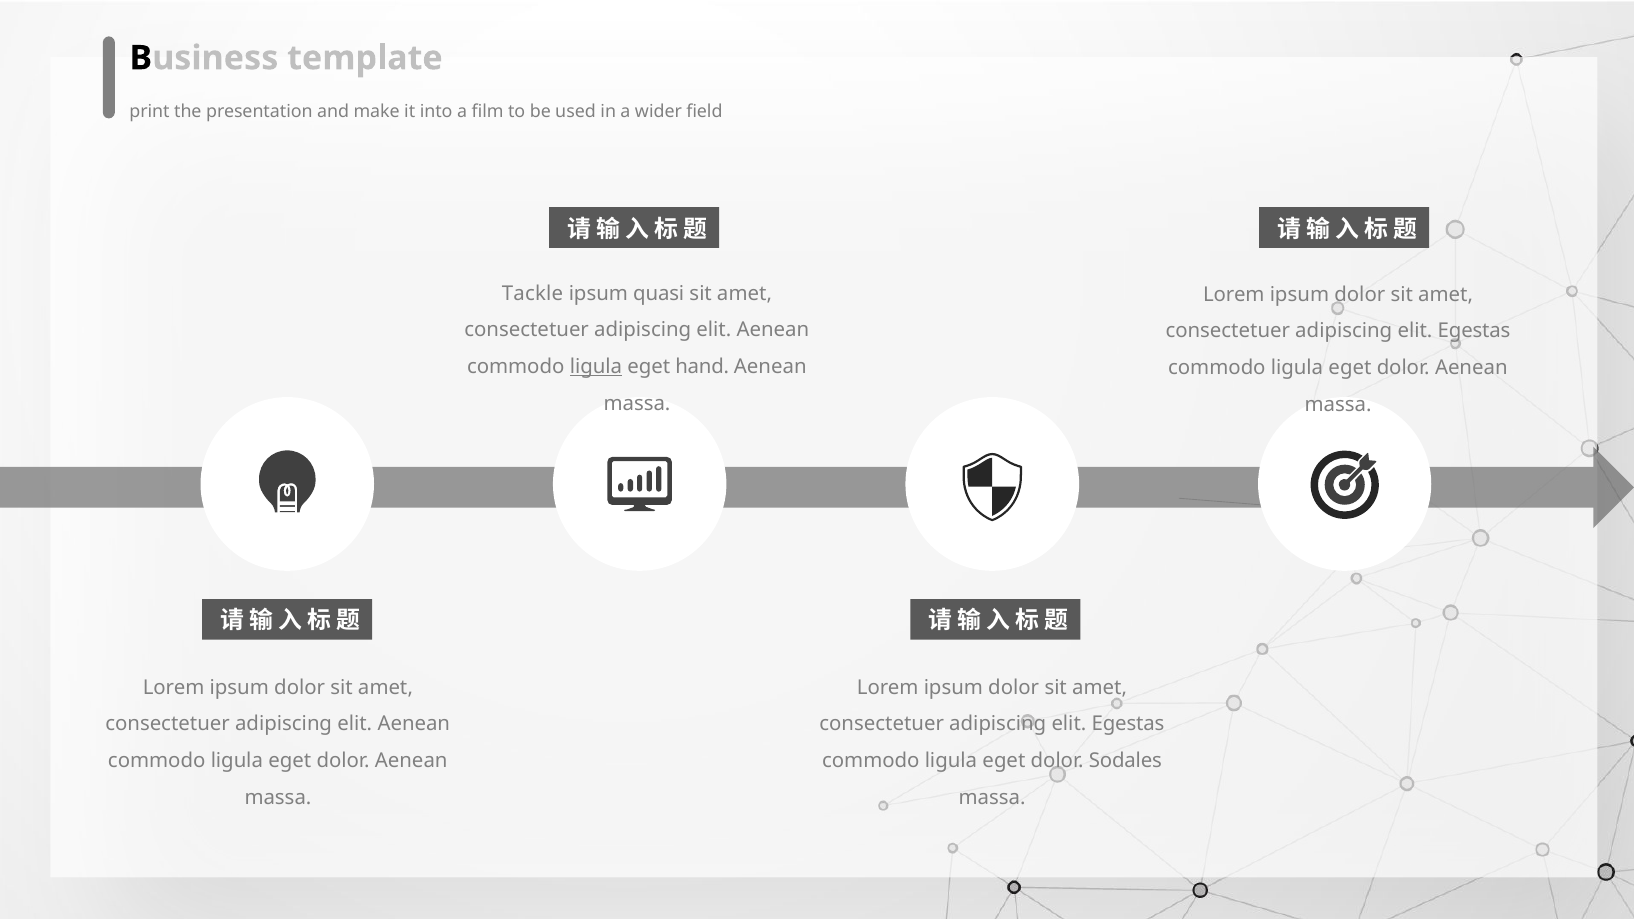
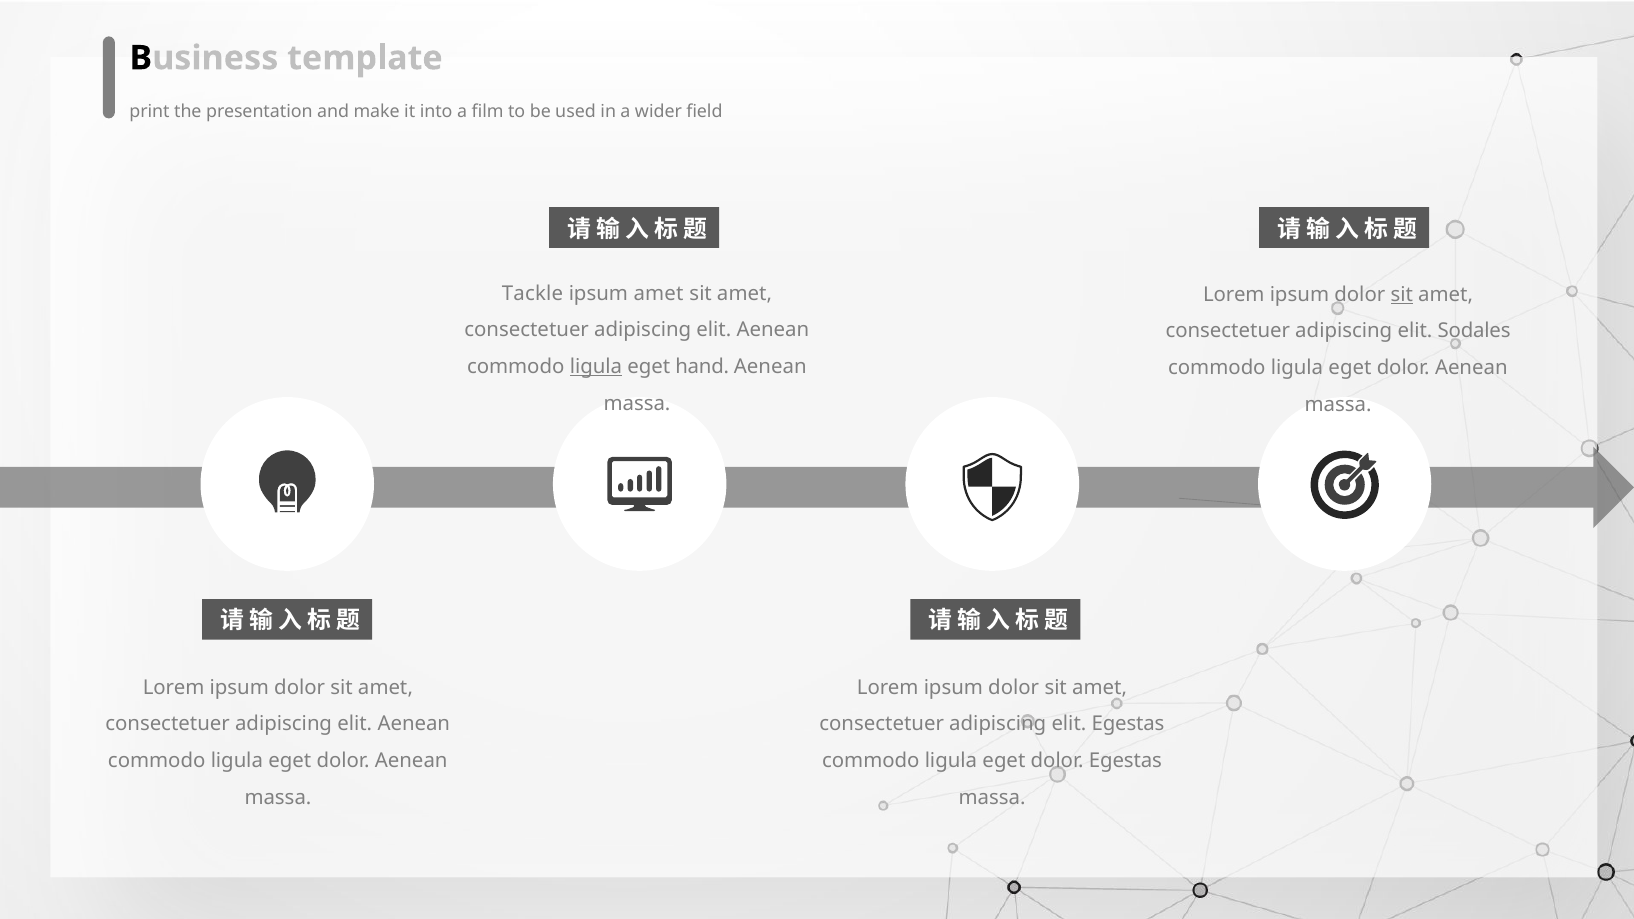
ipsum quasi: quasi -> amet (659, 293)
sit underline: none -> present (1402, 295)
Egestas: Egestas -> Sodales (1474, 331)
dolor Sodales: Sodales -> Egestas (1125, 761)
